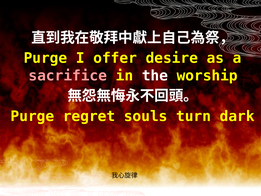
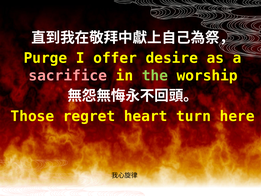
the colour: white -> light green (155, 76)
Purge: Purge -> Those (32, 116)
souls: souls -> heart (146, 116)
dark: dark -> here (237, 116)
